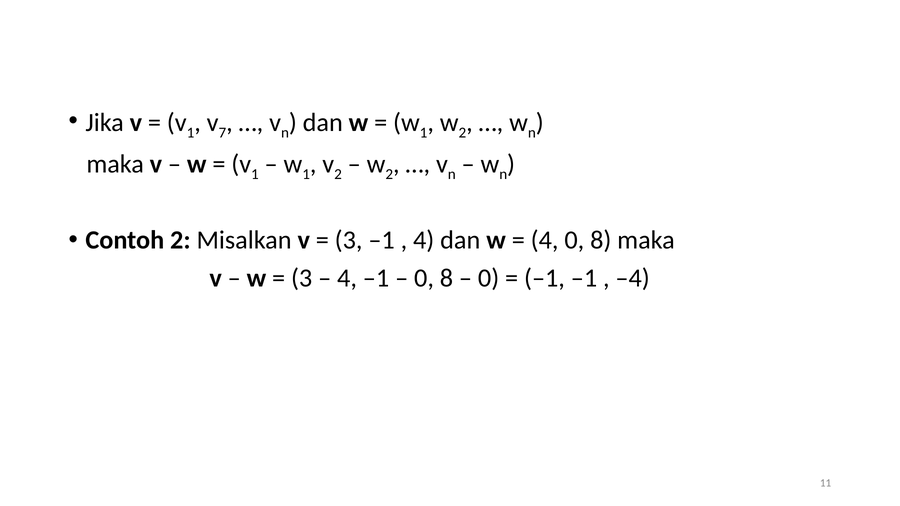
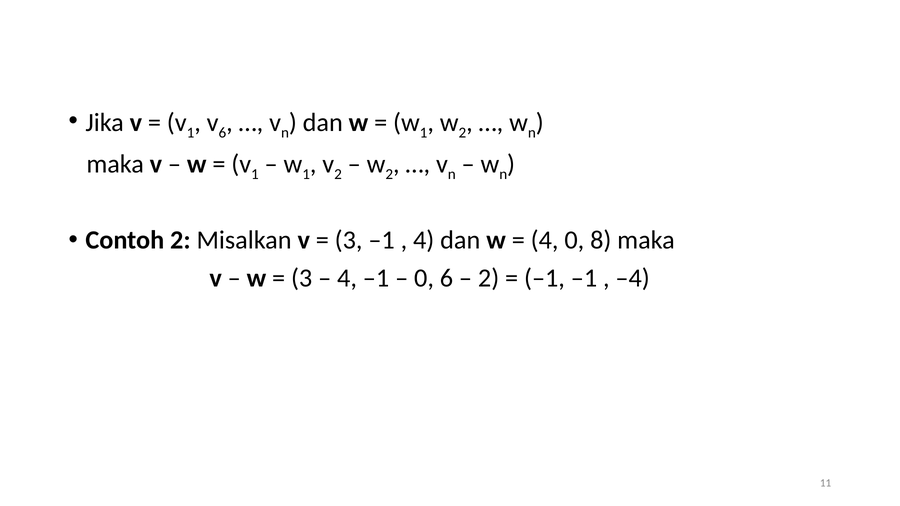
v 7: 7 -> 6 (222, 133)
8: 8 -> 6 (446, 278)
0: 0 -> 2 (489, 278)
